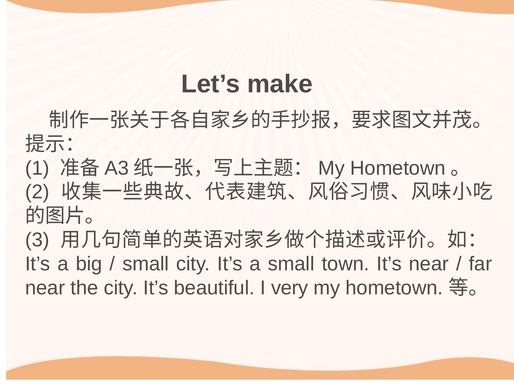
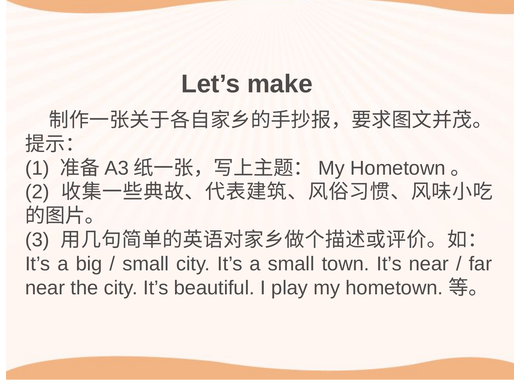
very: very -> play (290, 288)
